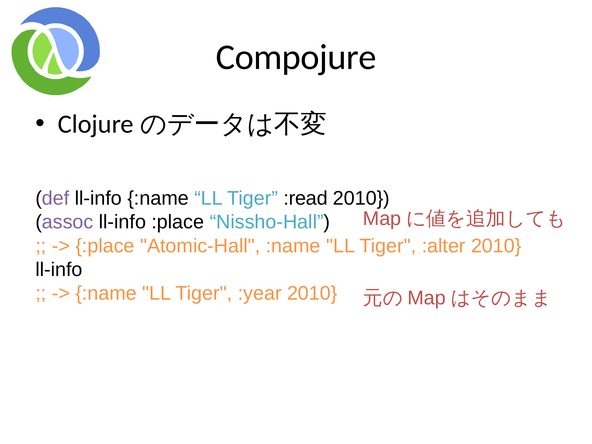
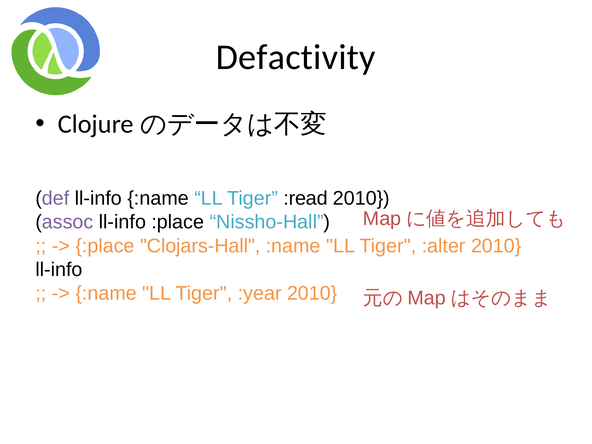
Compojure: Compojure -> Defactivity (296, 57)
Atomic-Hall: Atomic-Hall -> Clojars-Hall (200, 246)
